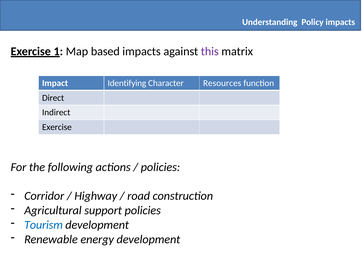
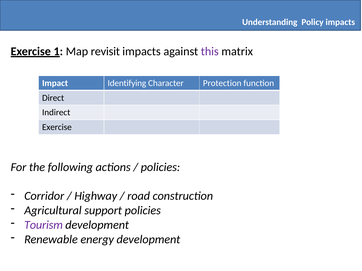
based: based -> revisit (105, 52)
Resources: Resources -> Protection (222, 83)
Tourism colour: blue -> purple (43, 225)
